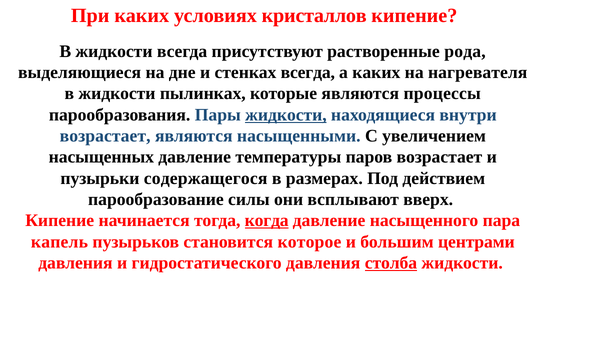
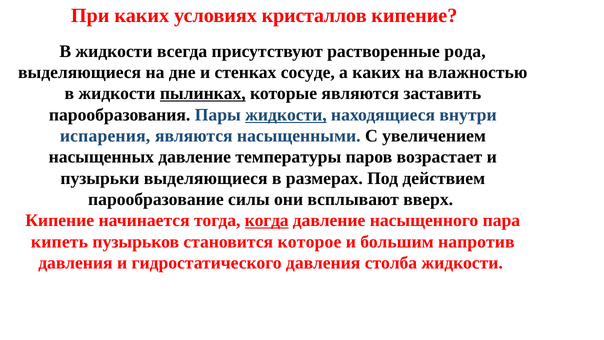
стенках всегда: всегда -> сосуде (308, 72)
нагревателя: нагревателя -> влажностью (478, 72)
пылинках underline: none -> present (203, 94)
процессы: процессы -> заставить (442, 94)
возрастает: возрастает -> испарения (105, 136)
пузырьки содержащегося: содержащегося -> выделяющиеся (206, 178)
капель: капель -> кипеть (59, 242)
центрами: центрами -> напротив (476, 242)
столба underline: present -> none (391, 263)
